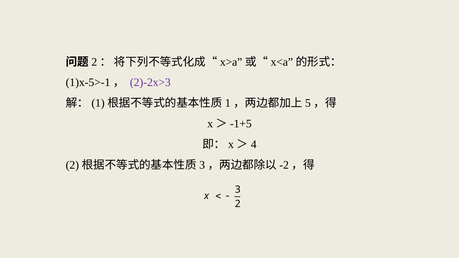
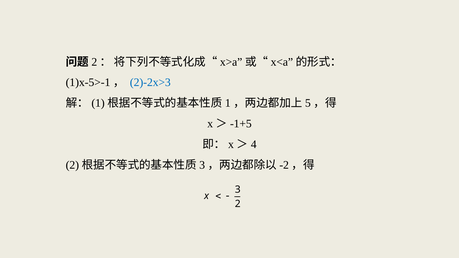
2)-2x>3 colour: purple -> blue (150, 83)
